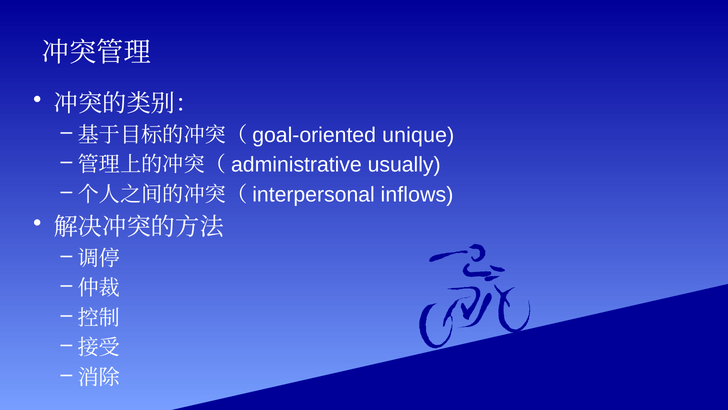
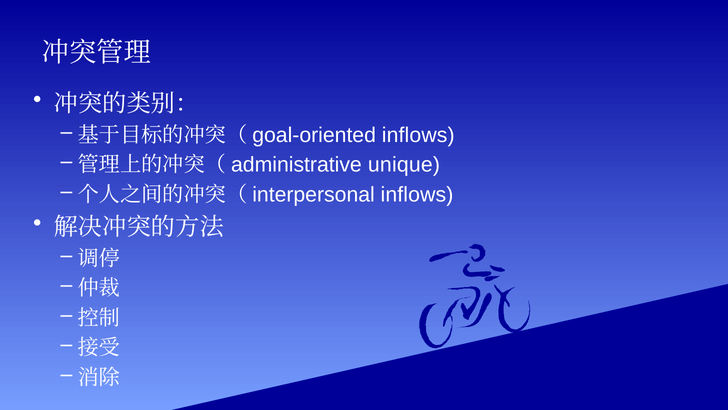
unique: unique -> inflows (418, 135)
usually: usually -> unique (404, 165)
